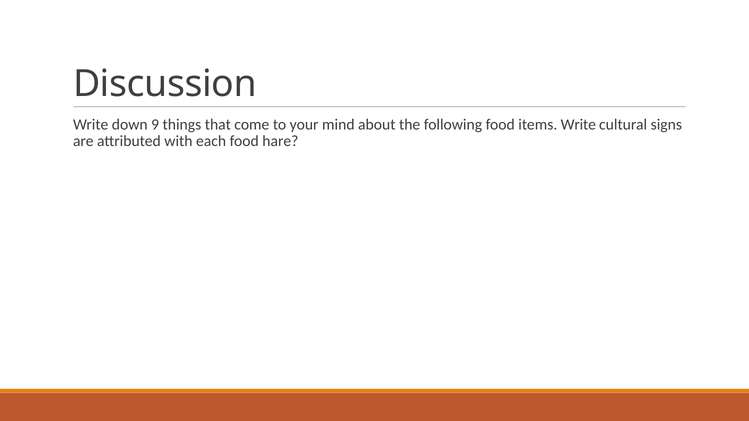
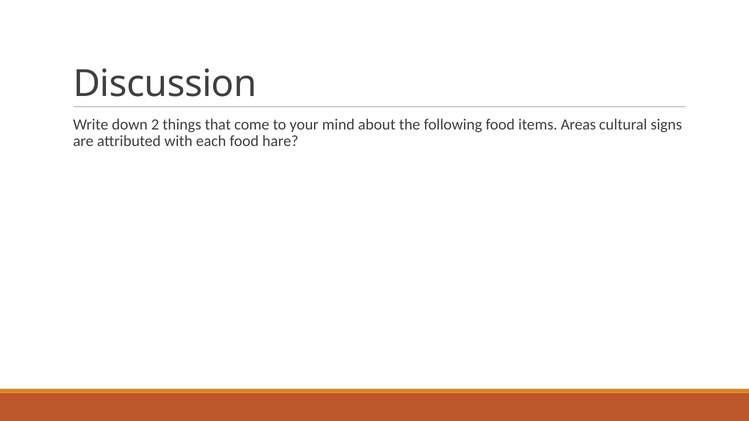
9: 9 -> 2 (155, 125)
items Write: Write -> Areas (578, 125)
